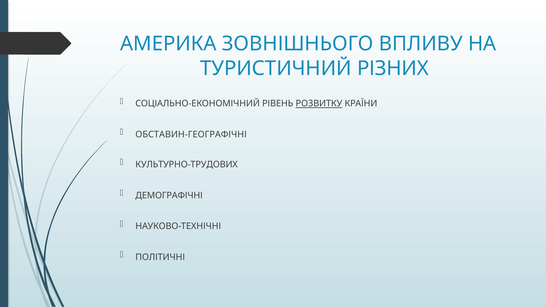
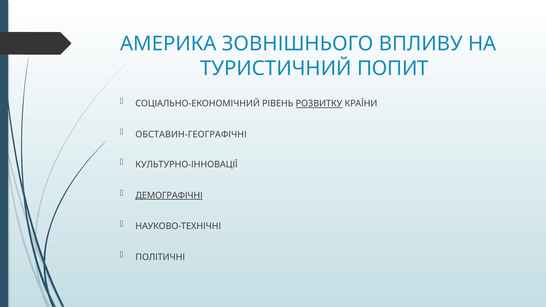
РІЗНИХ: РІЗНИХ -> ПОПИТ (393, 68)
КУЛЬТУРНО-ТРУДОВИХ: КУЛЬТУРНО-ТРУДОВИХ -> КУЛЬТУРНО-ІННОВАЦІЇ (187, 165)
ДЕМОГРАФІЧНІ underline: none -> present (169, 195)
